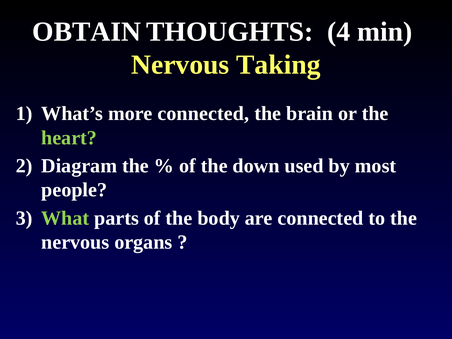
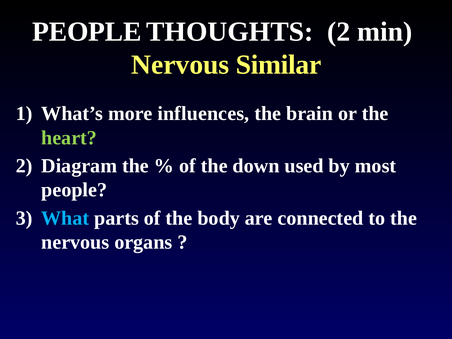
OBTAIN: OBTAIN -> PEOPLE (87, 32)
THOUGHTS 4: 4 -> 2 (339, 32)
Taking: Taking -> Similar (279, 65)
more connected: connected -> influences (203, 114)
What colour: light green -> light blue (65, 218)
